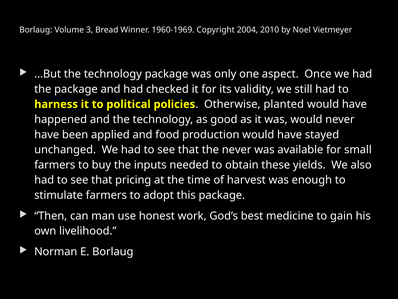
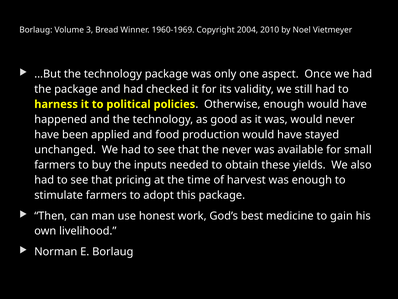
Otherwise planted: planted -> enough (284, 104)
